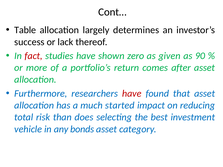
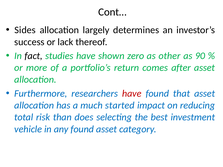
Table: Table -> Sides (25, 30)
fact colour: red -> black (34, 56)
given: given -> other (170, 56)
any bonds: bonds -> found (82, 129)
